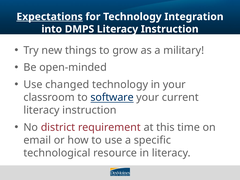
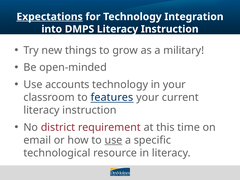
changed: changed -> accounts (67, 85)
software: software -> features (112, 97)
use underline: none -> present (113, 140)
